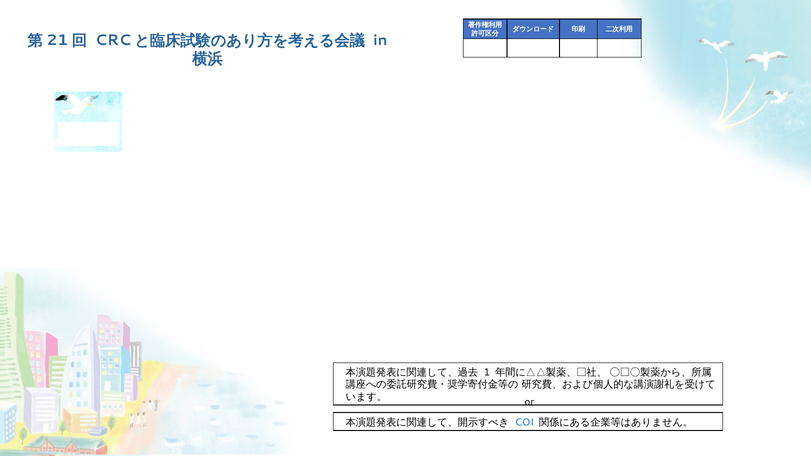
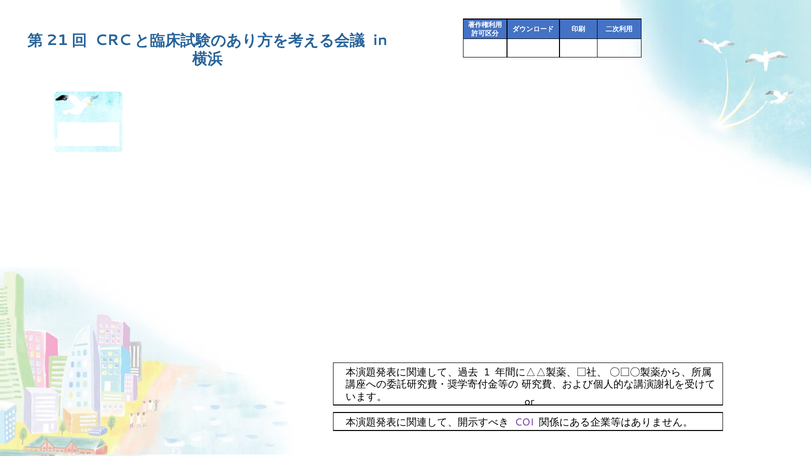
COI colour: blue -> purple (524, 422)
